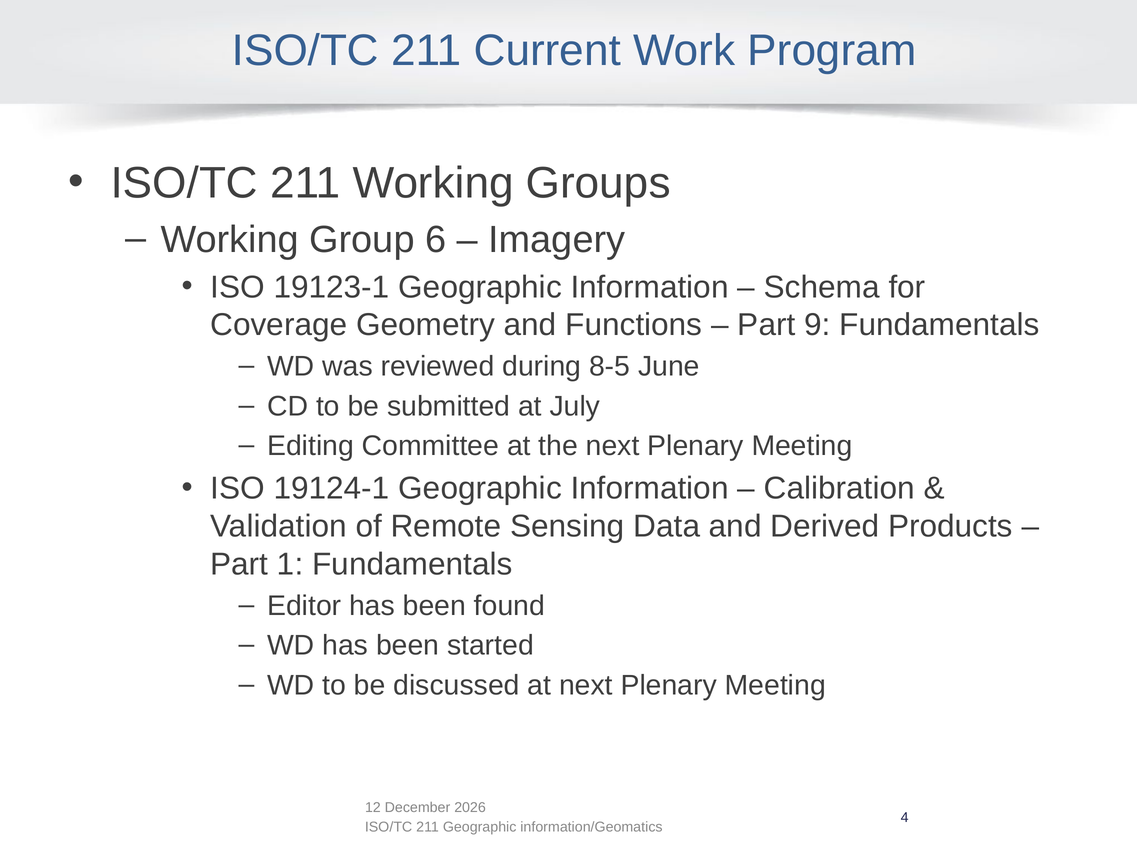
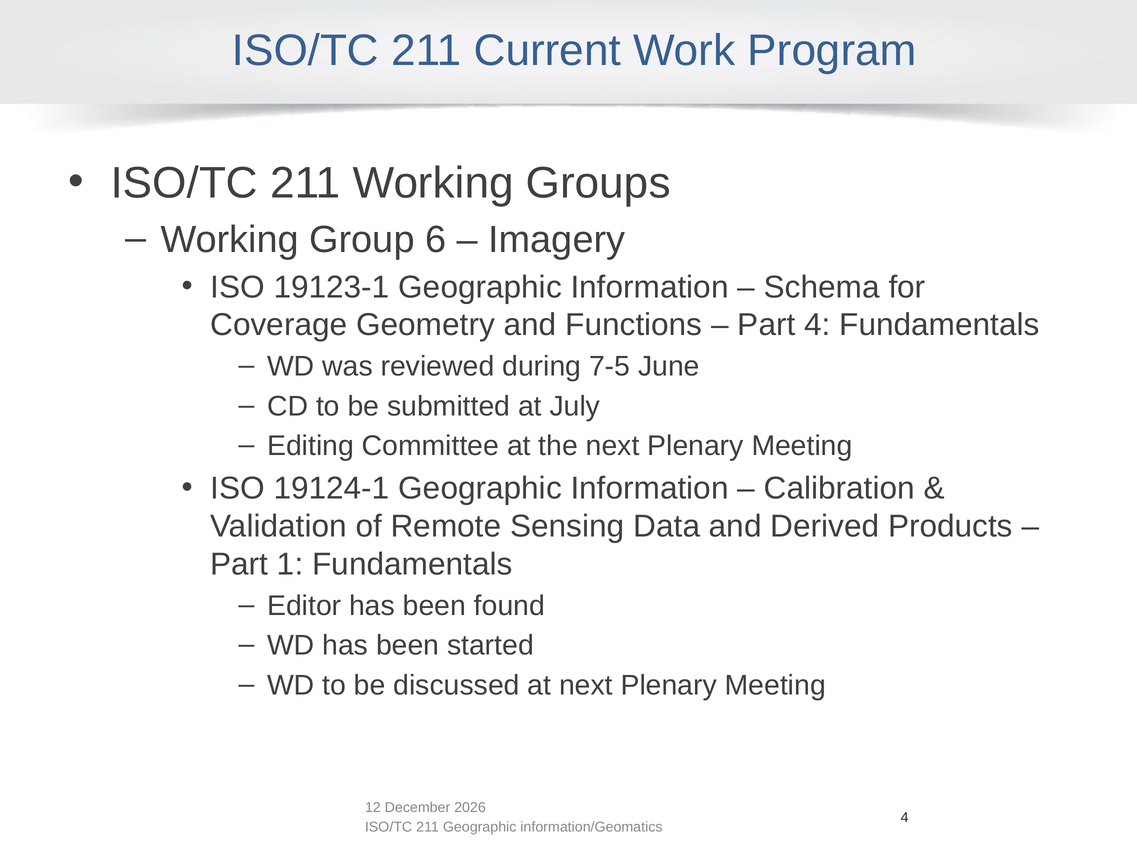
Part 9: 9 -> 4 (817, 325)
8-5: 8-5 -> 7-5 (610, 367)
